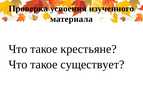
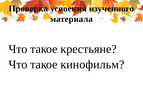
существует: существует -> кинофильм (92, 65)
